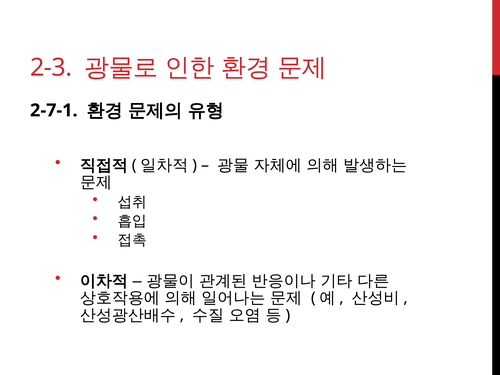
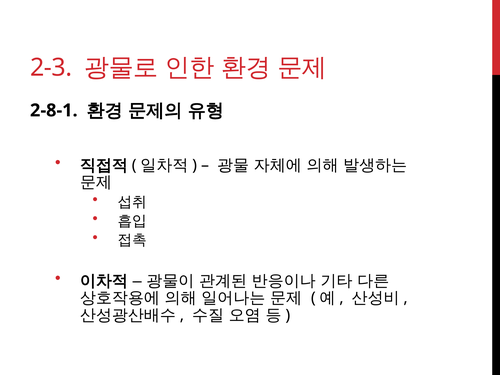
2-7-1: 2-7-1 -> 2-8-1 (54, 110)
